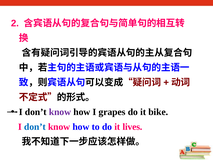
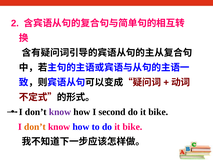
grapes: grapes -> second (112, 112)
don’t colour: blue -> orange (35, 127)
to do it lives: lives -> bike (132, 127)
